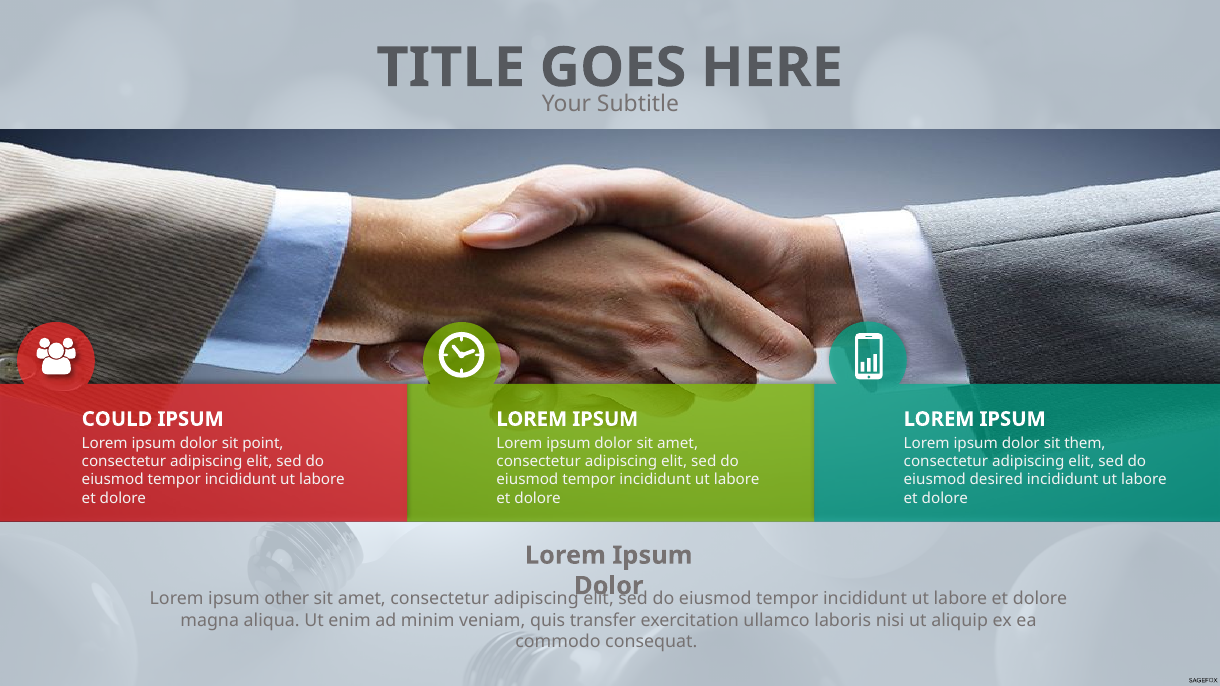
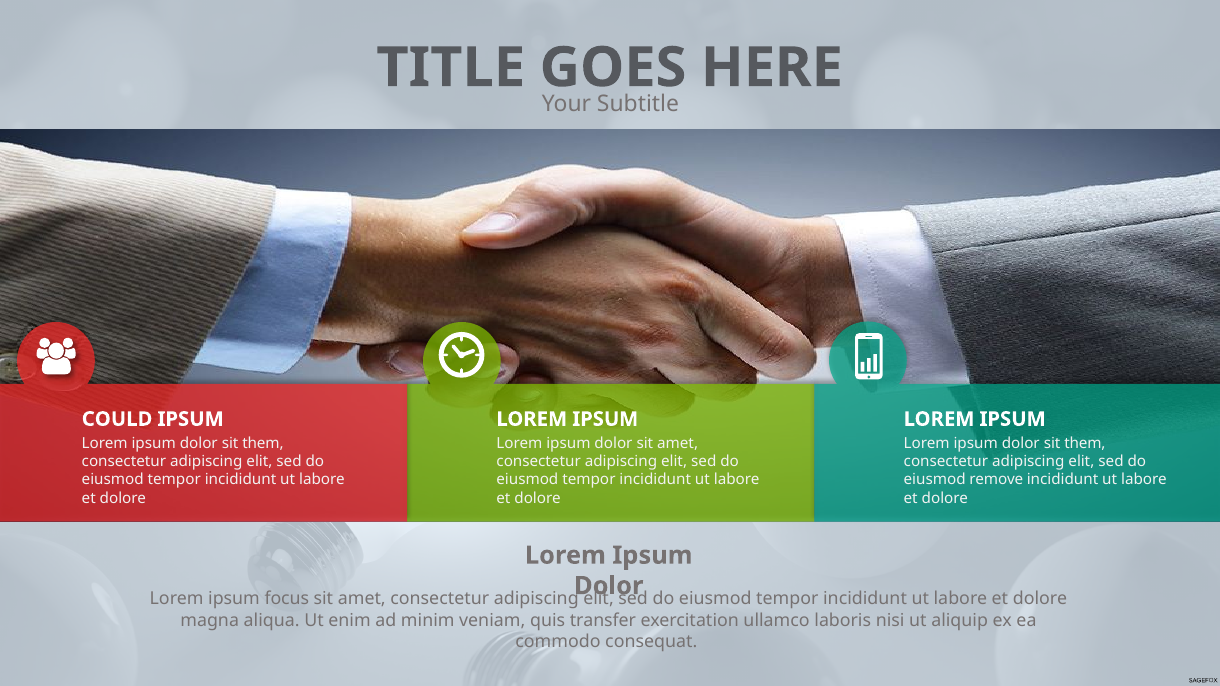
point: point -> them (263, 443)
desired: desired -> remove (996, 480)
other: other -> focus (287, 599)
